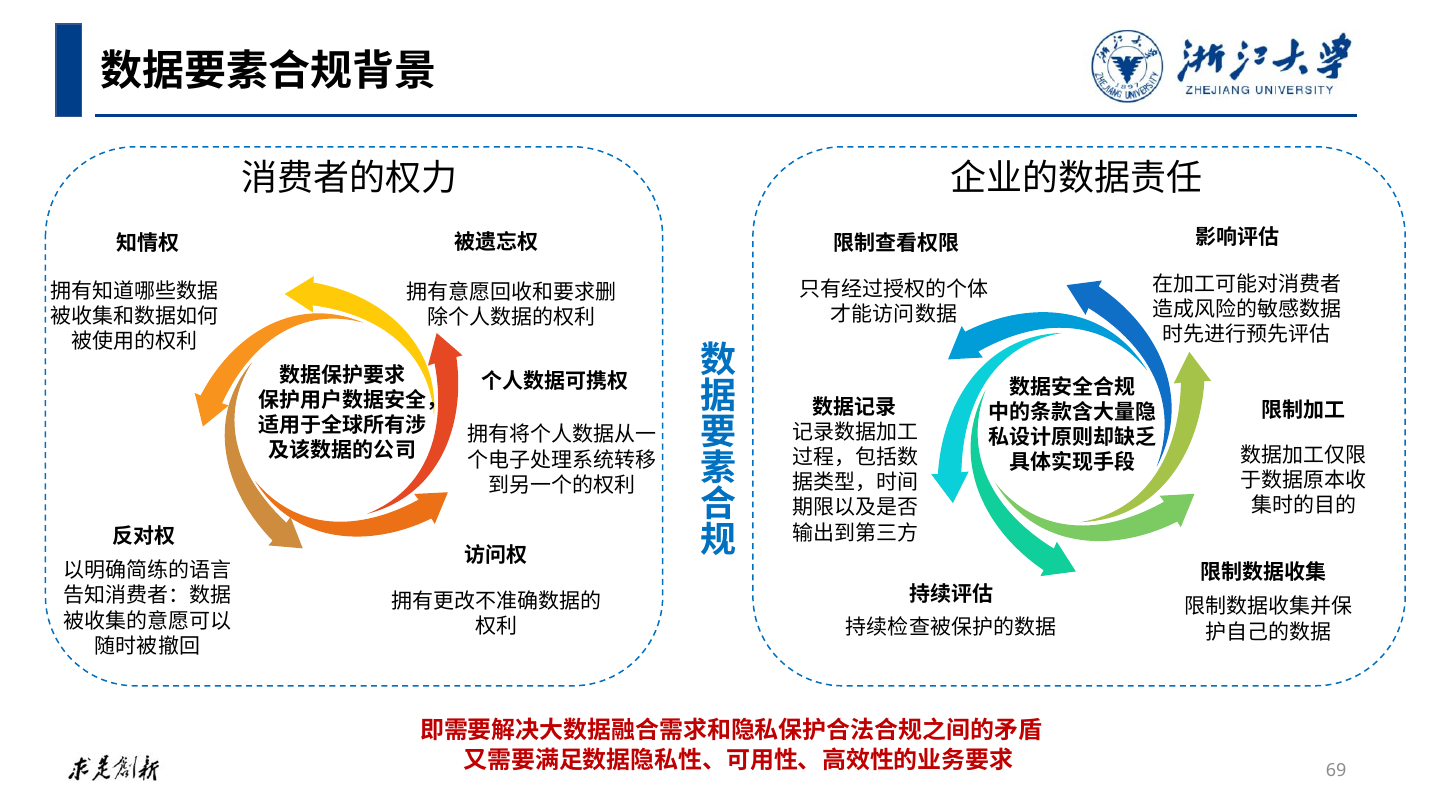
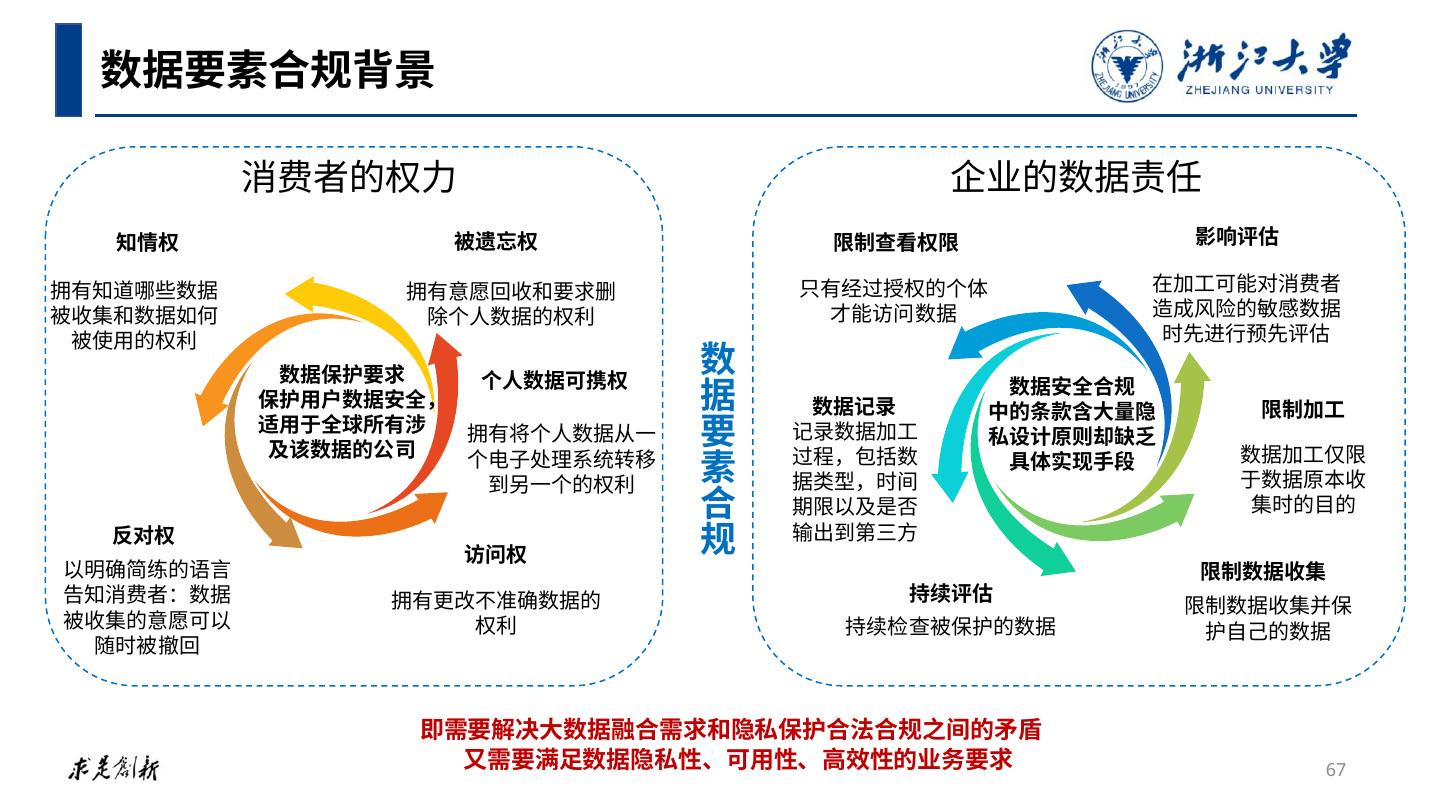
69: 69 -> 67 (1336, 770)
